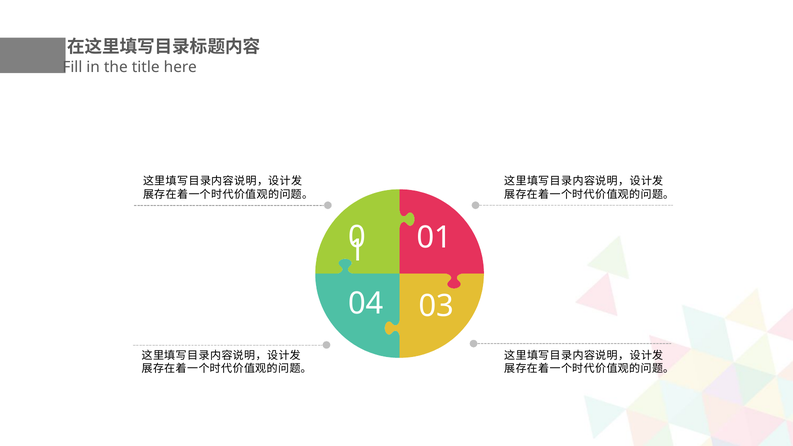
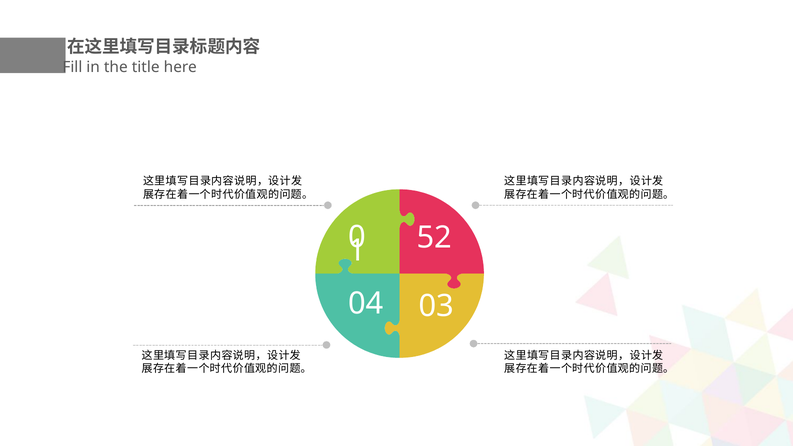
01: 01 -> 52 (434, 237)
